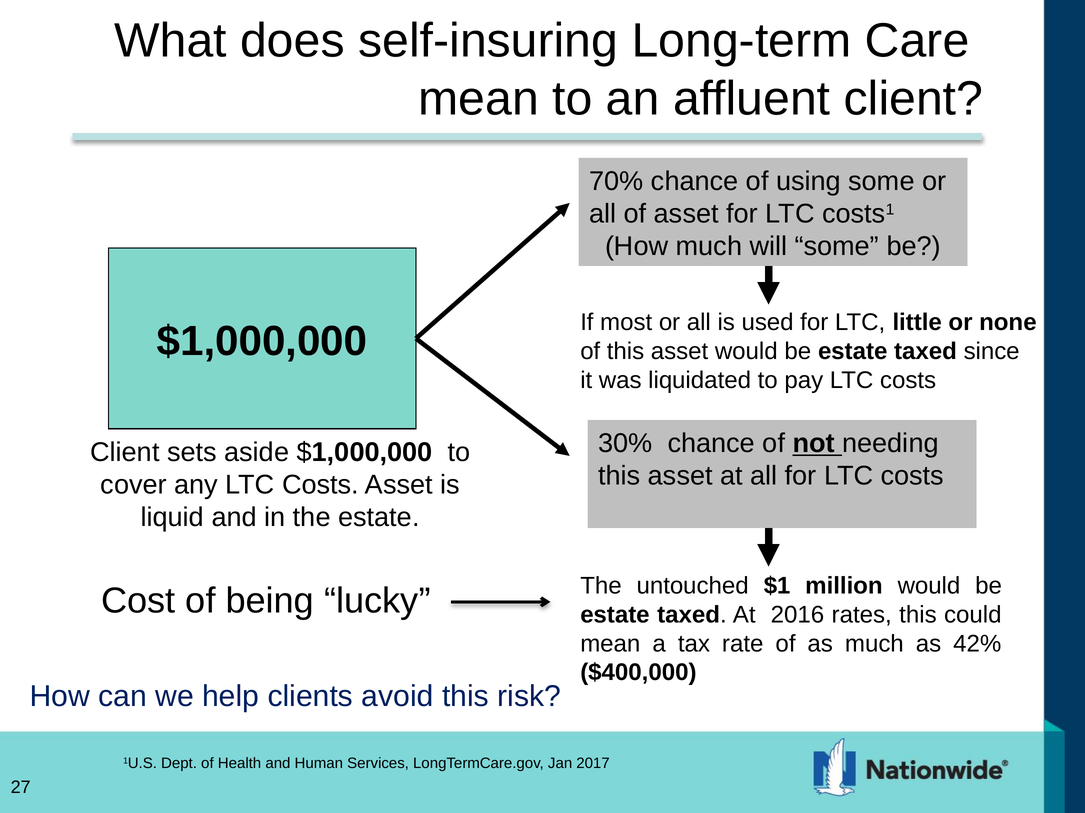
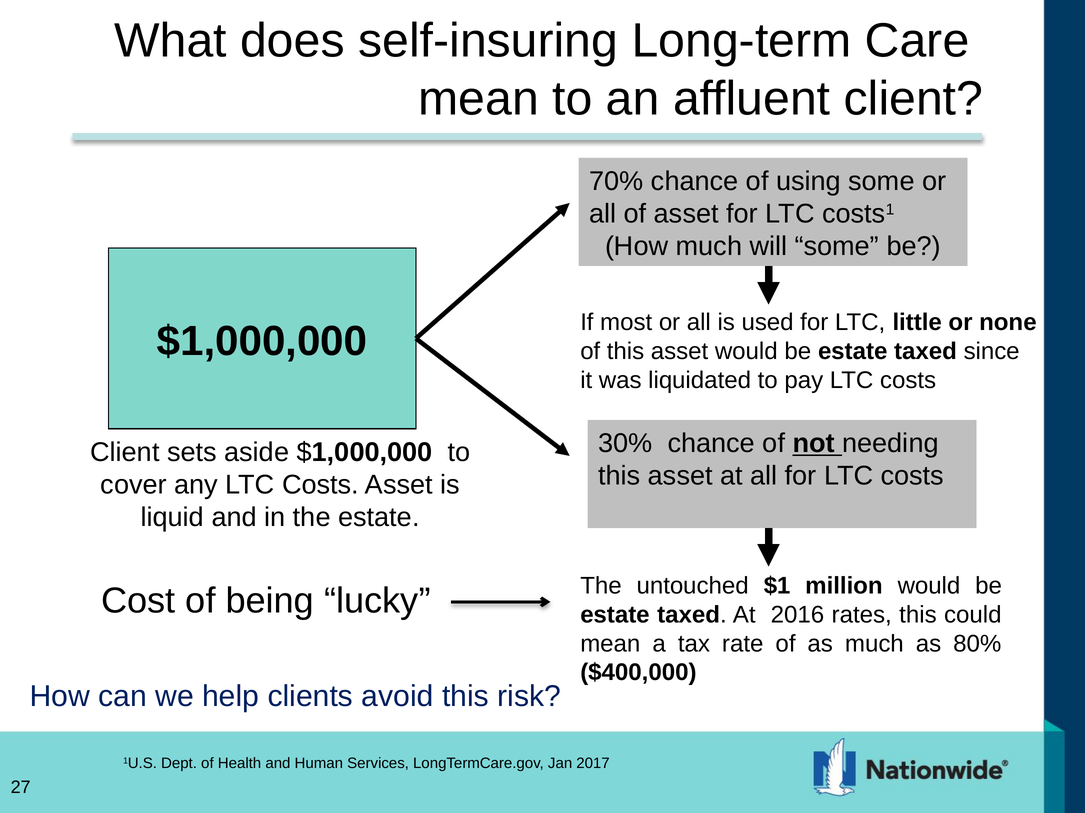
42%: 42% -> 80% (977, 644)
